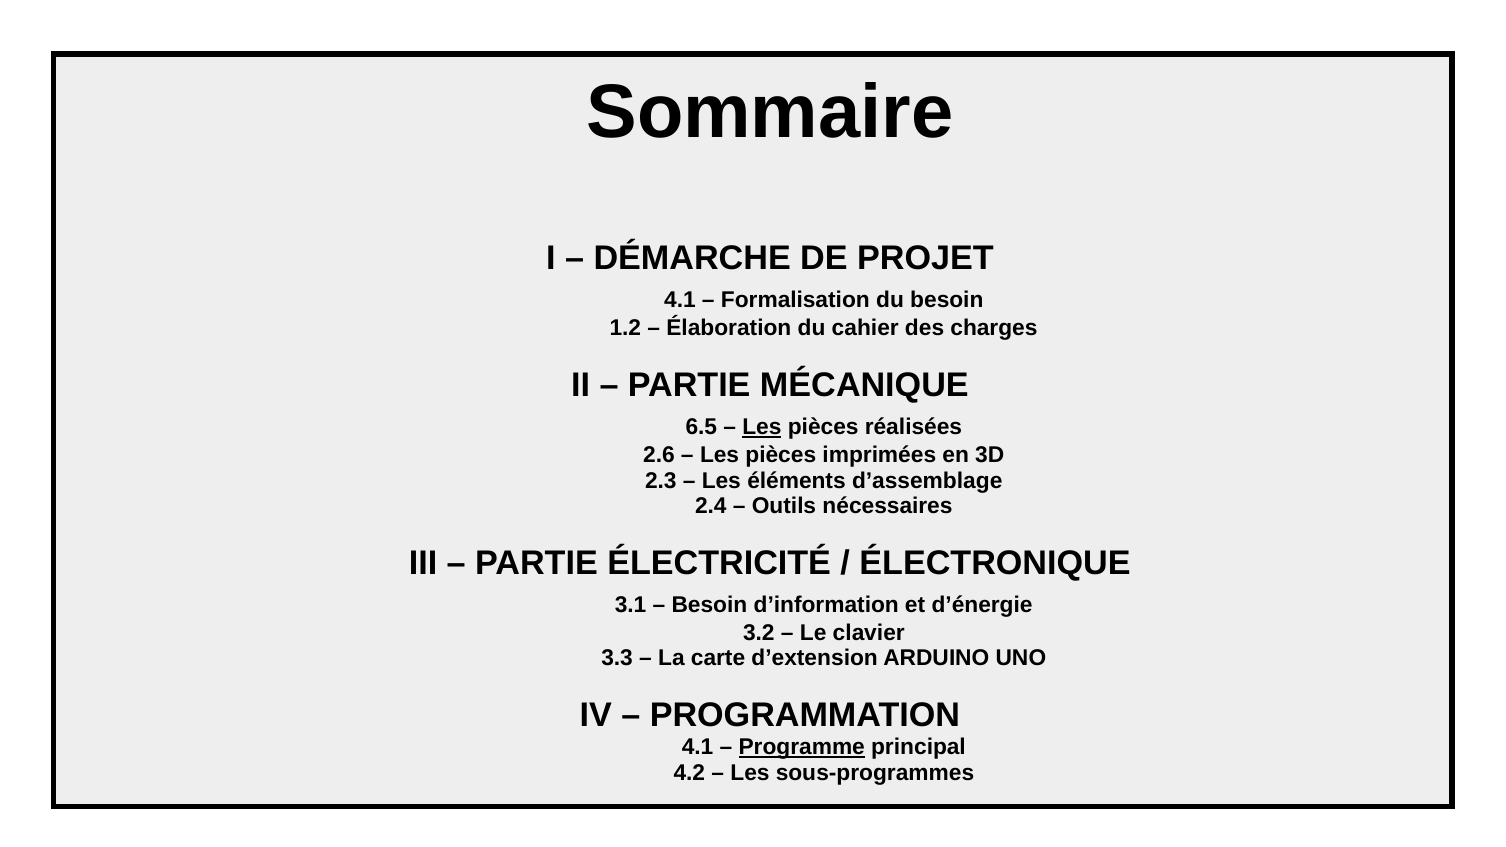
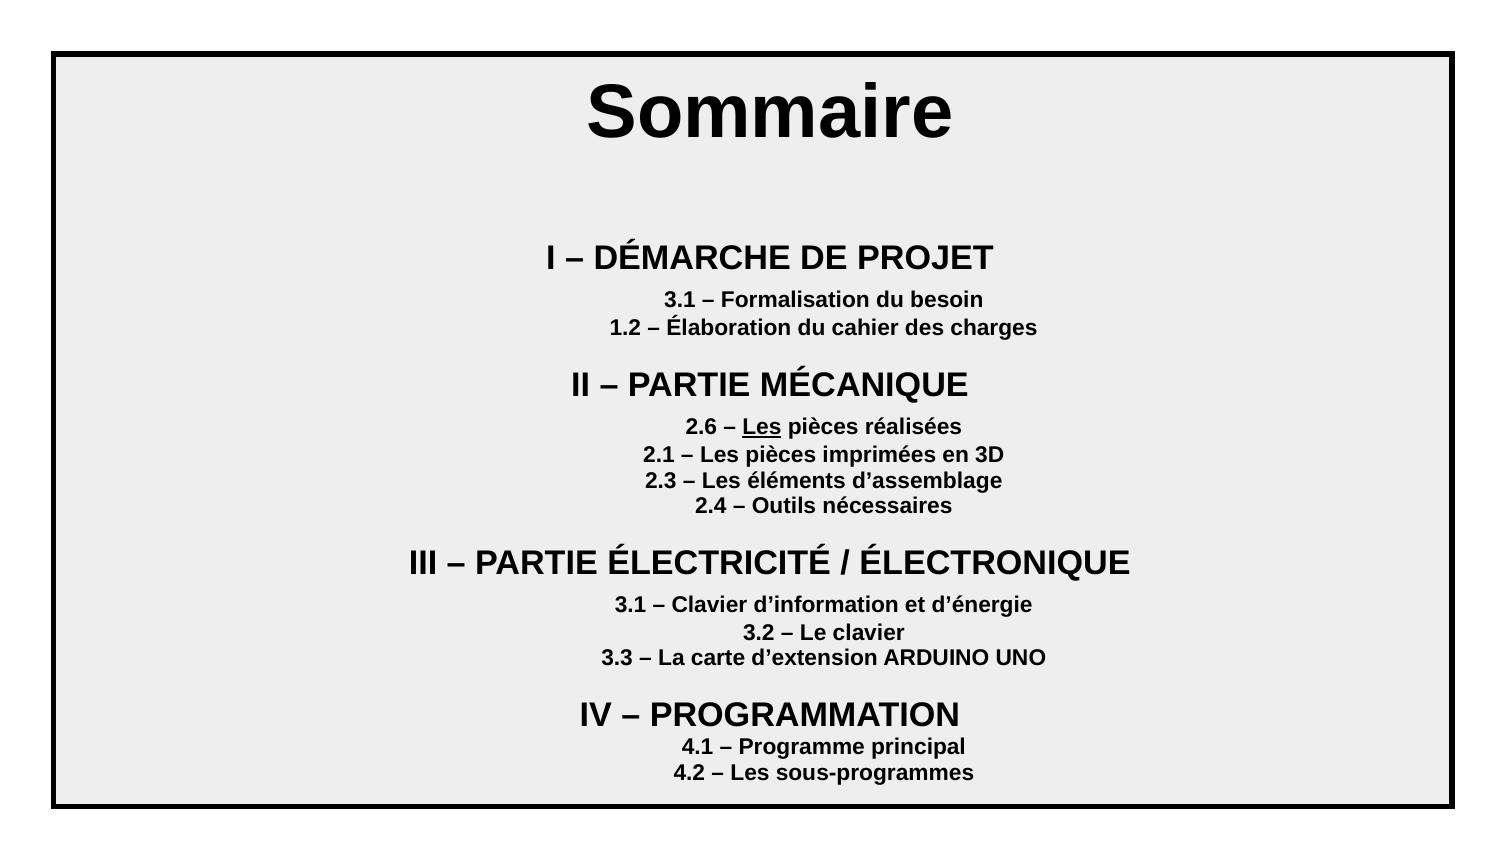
4.1: 4.1 -> 3.1 (680, 300)
6.5: 6.5 -> 2.6 (701, 427)
2.6: 2.6 -> 2.1 (659, 455)
Besoin: Besoin -> Clavier (709, 605)
Programme underline: present -> none (802, 747)
